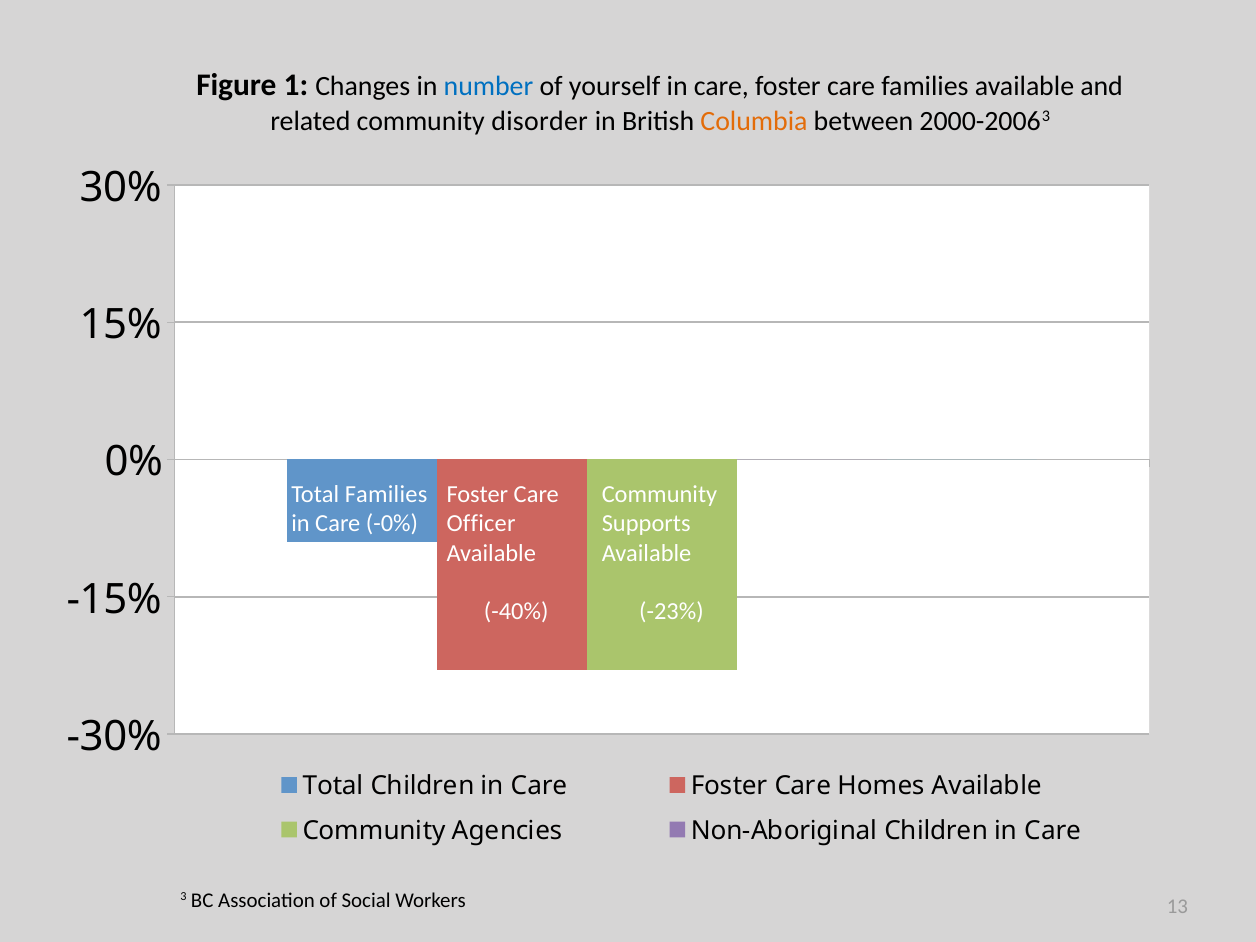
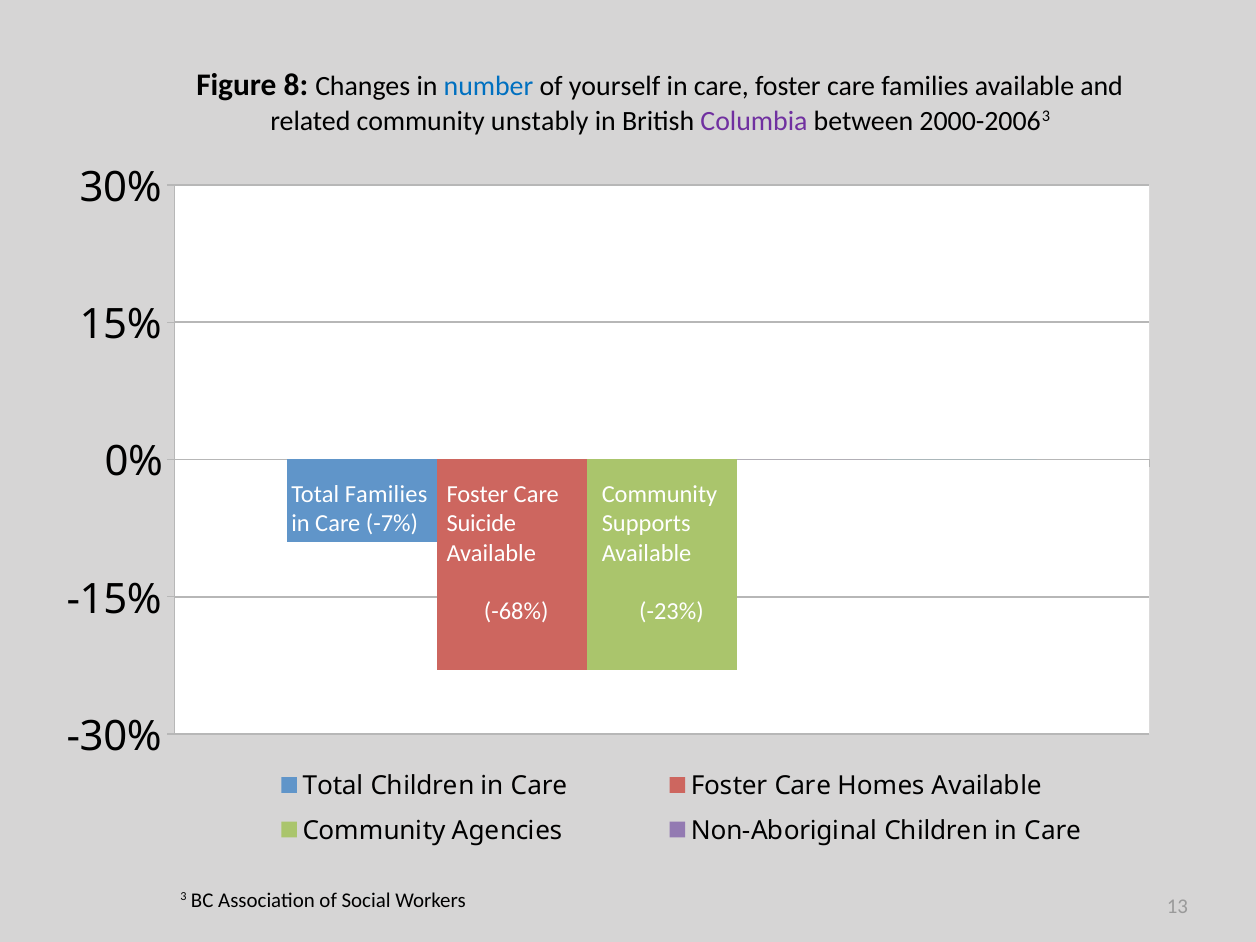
1: 1 -> 8 (296, 86)
disorder: disorder -> unstably (540, 121)
Columbia colour: orange -> purple (754, 121)
-0%: -0% -> -7% (392, 524)
Officer: Officer -> Suicide (481, 524)
-40%: -40% -> -68% (516, 612)
